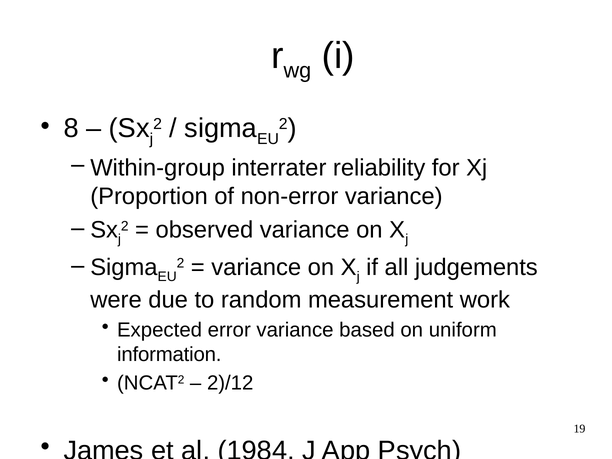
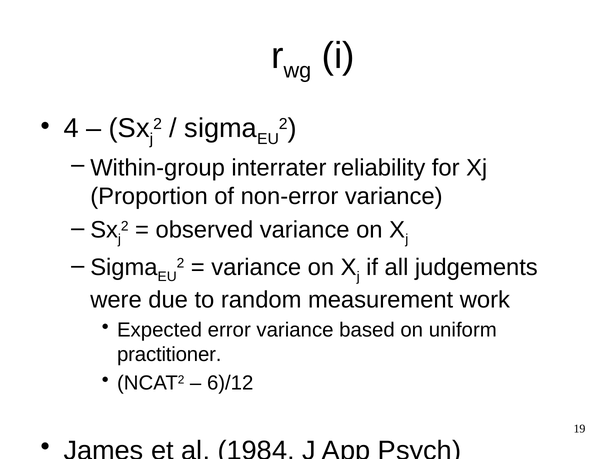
8: 8 -> 4 (71, 128)
information: information -> practitioner (169, 355)
2)/12: 2)/12 -> 6)/12 (230, 383)
